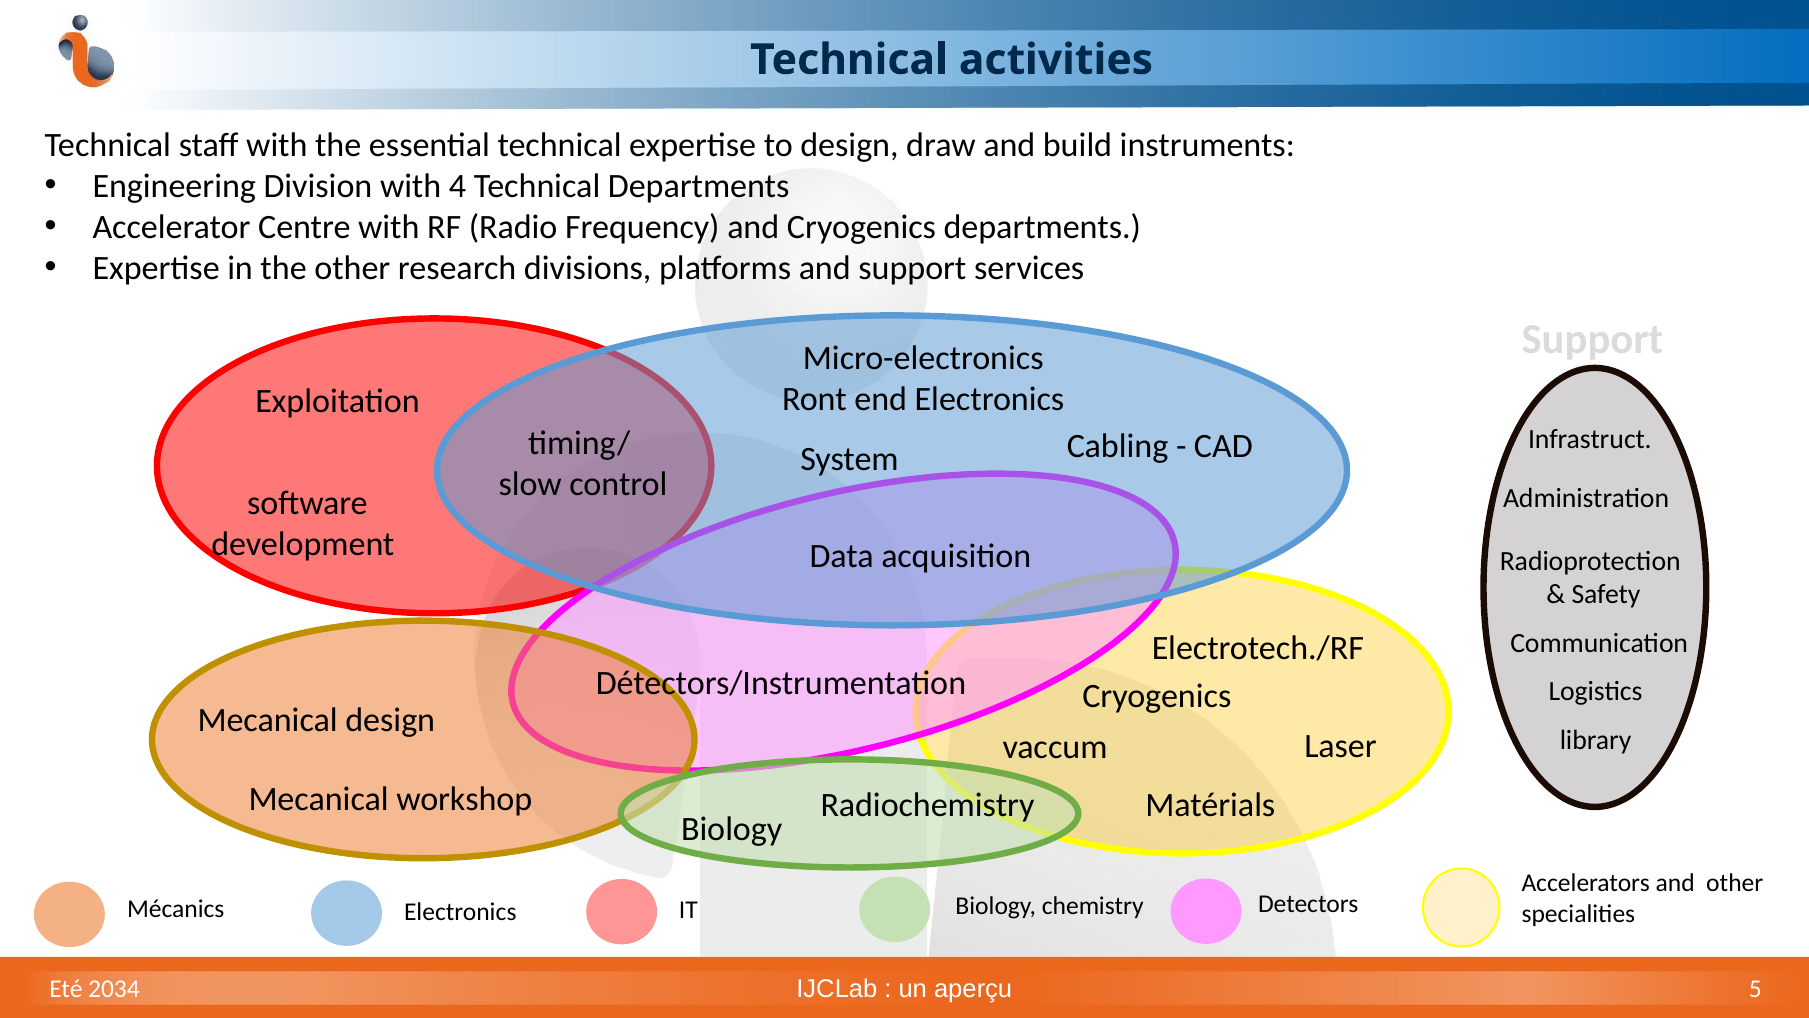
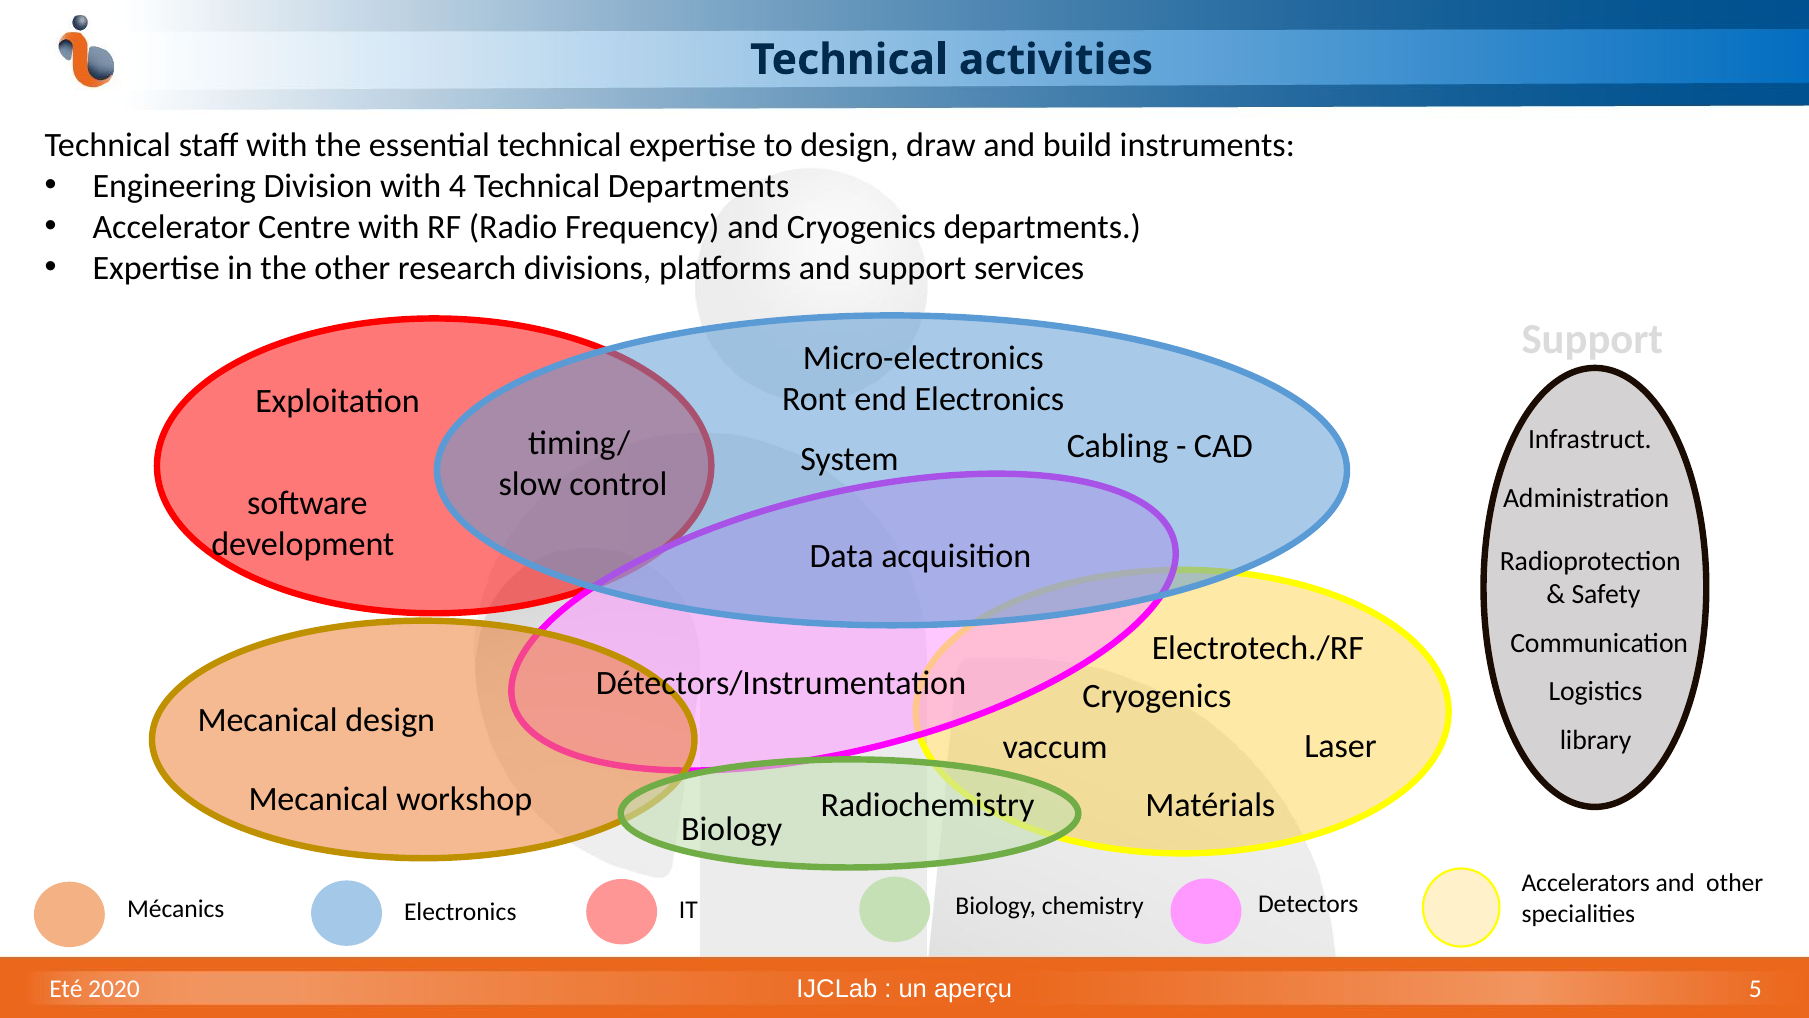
2034: 2034 -> 2020 (114, 988)
